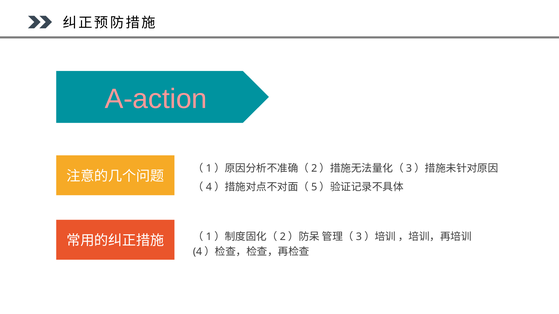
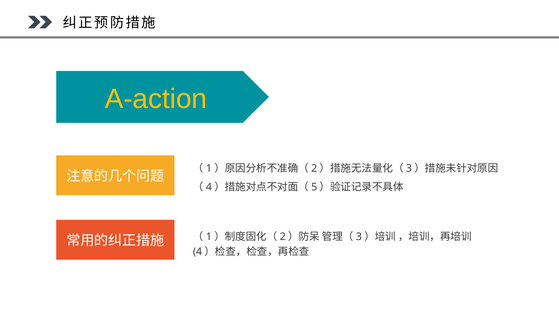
A-action colour: pink -> yellow (156, 99)
